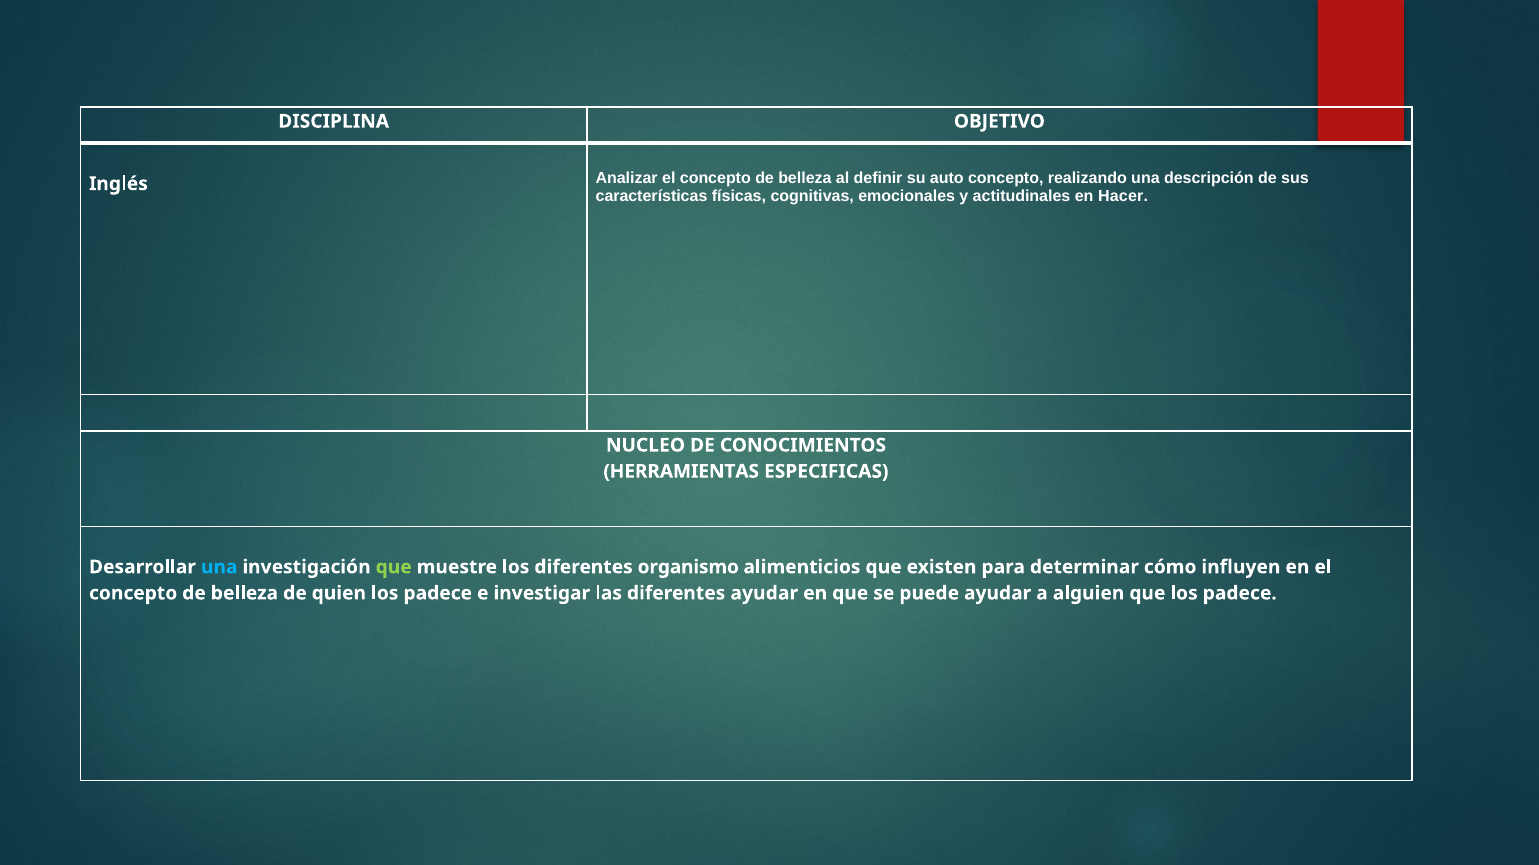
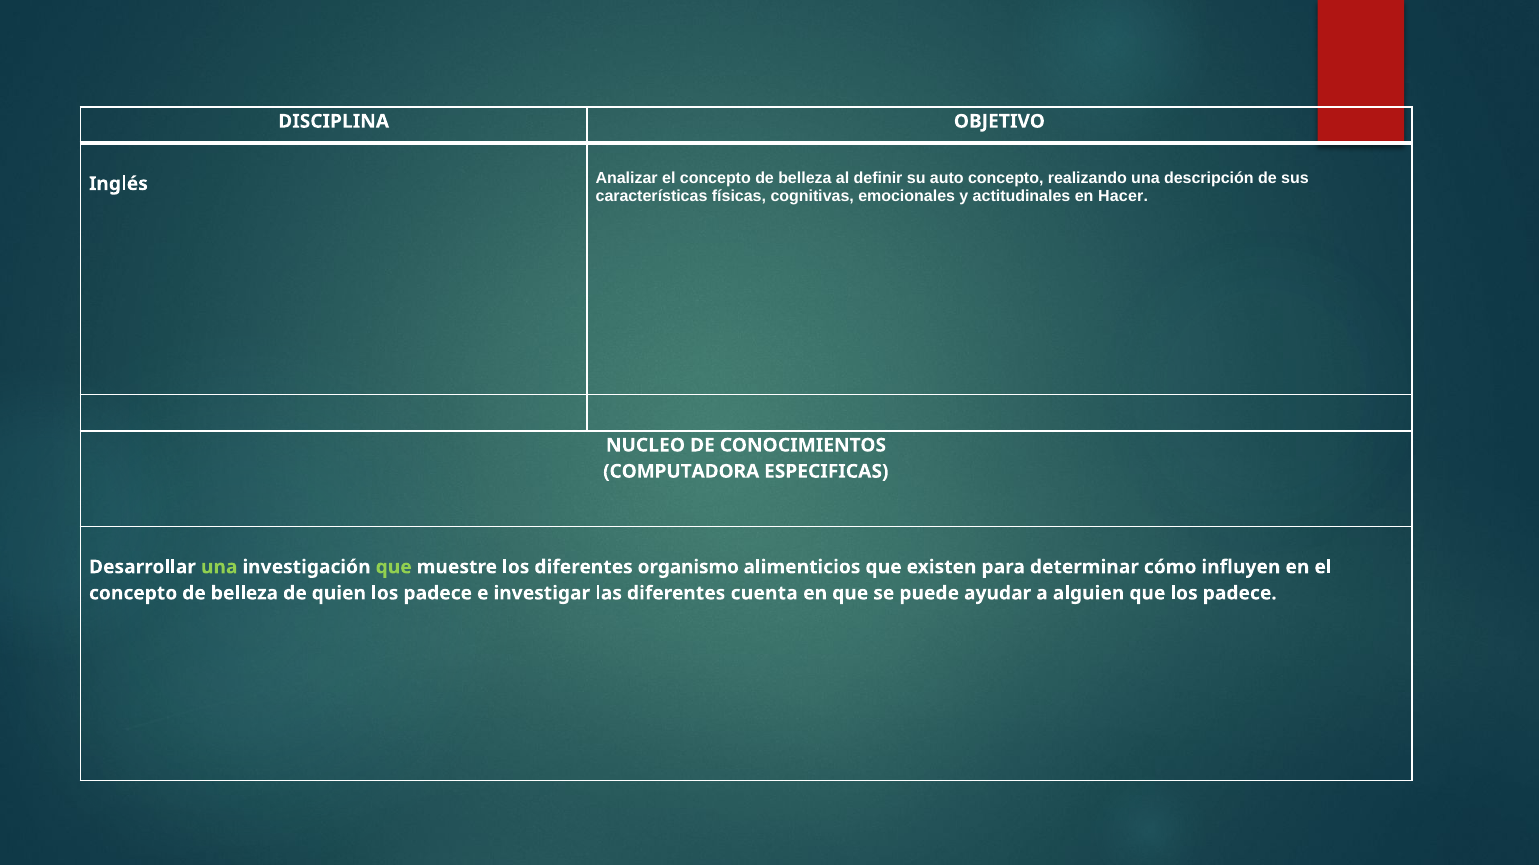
HERRAMIENTAS: HERRAMIENTAS -> COMPUTADORA (681, 472)
una colour: light blue -> light green (219, 567)
diferentes ayudar: ayudar -> cuenta (764, 594)
